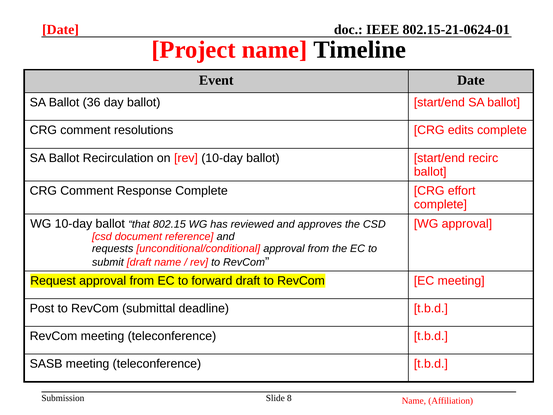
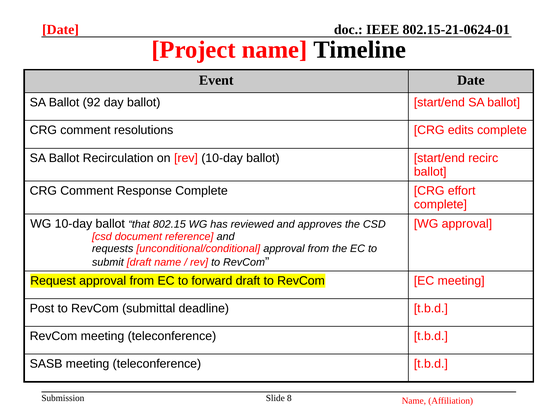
36: 36 -> 92 (92, 102)
